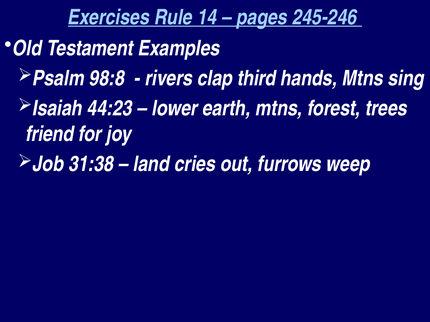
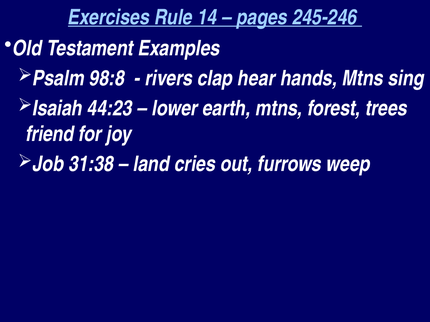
third: third -> hear (257, 78)
